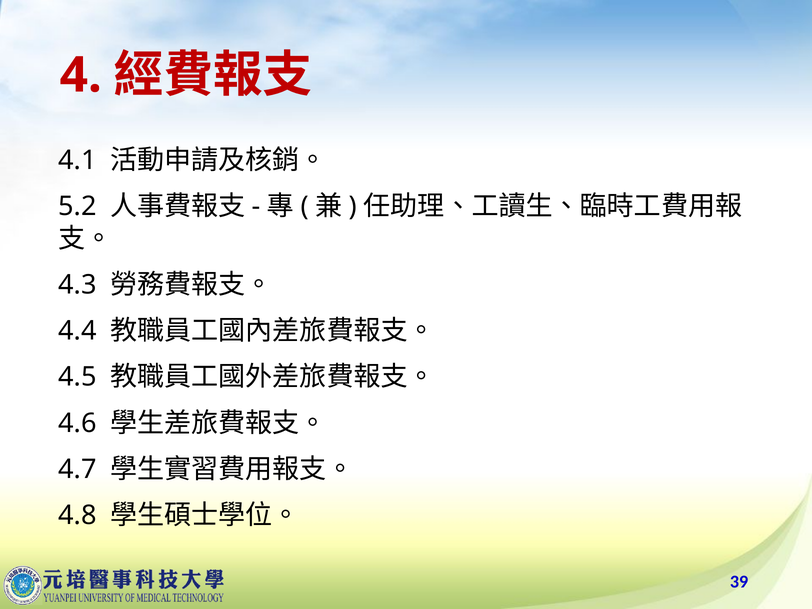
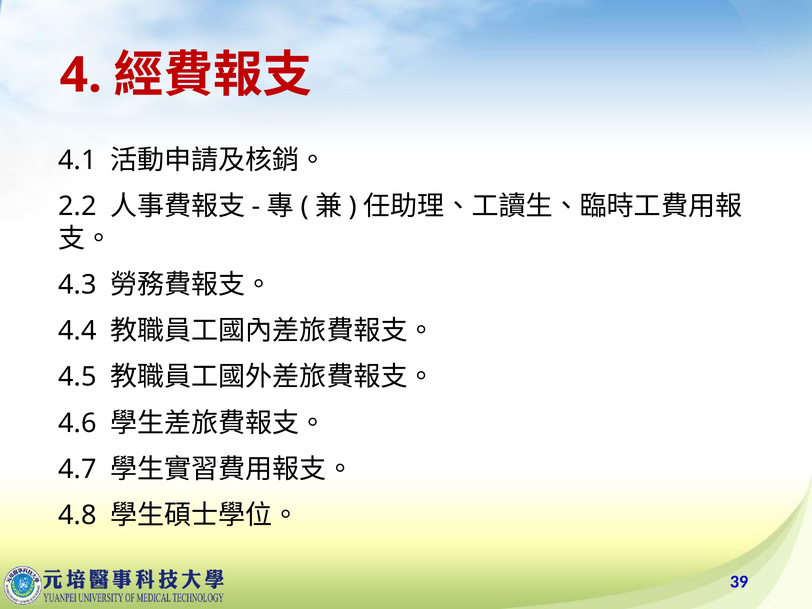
5.2: 5.2 -> 2.2 (77, 206)
